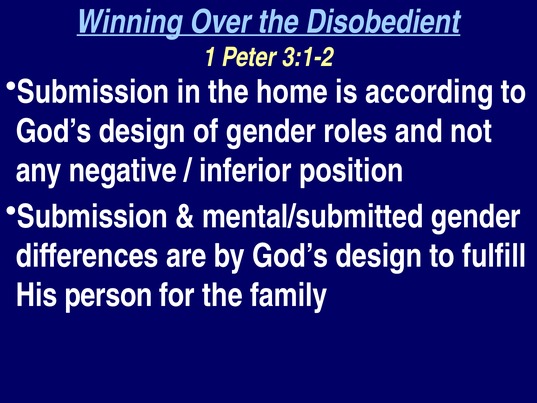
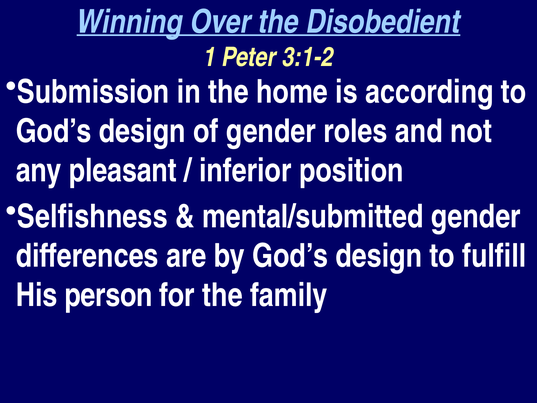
negative: negative -> pleasant (123, 171)
Submission: Submission -> Selfishness (92, 216)
